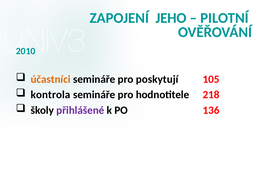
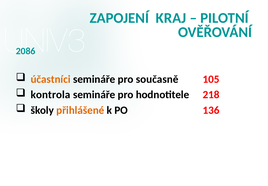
JEHO: JEHO -> KRAJ (171, 18)
2010: 2010 -> 2086 (26, 51)
poskytují: poskytují -> současně (157, 79)
přihlášené colour: purple -> orange (80, 110)
